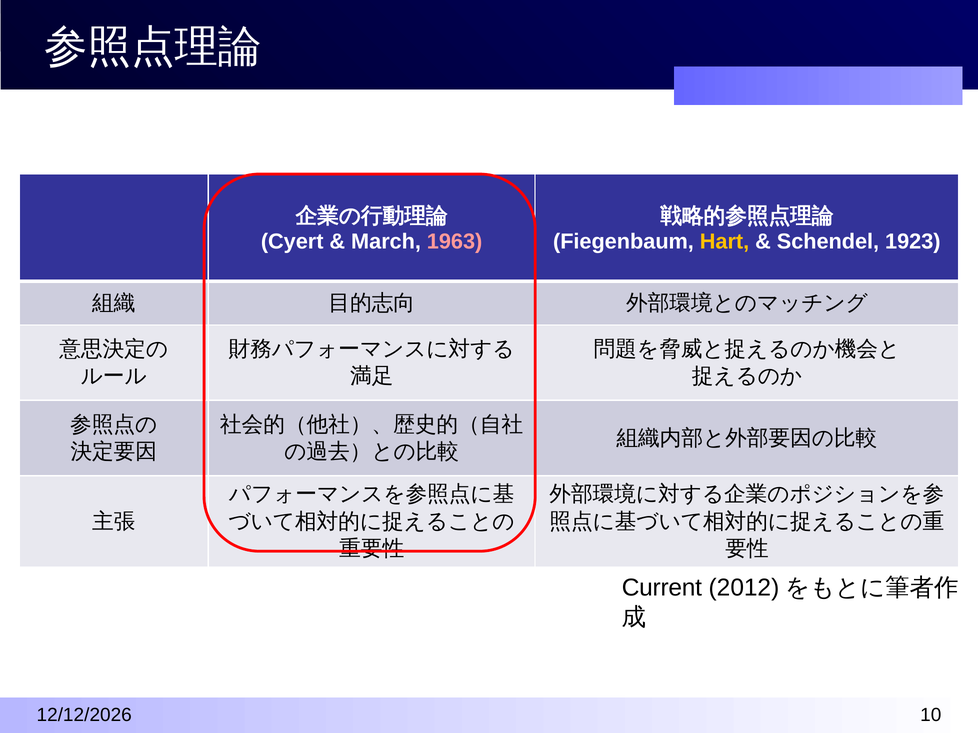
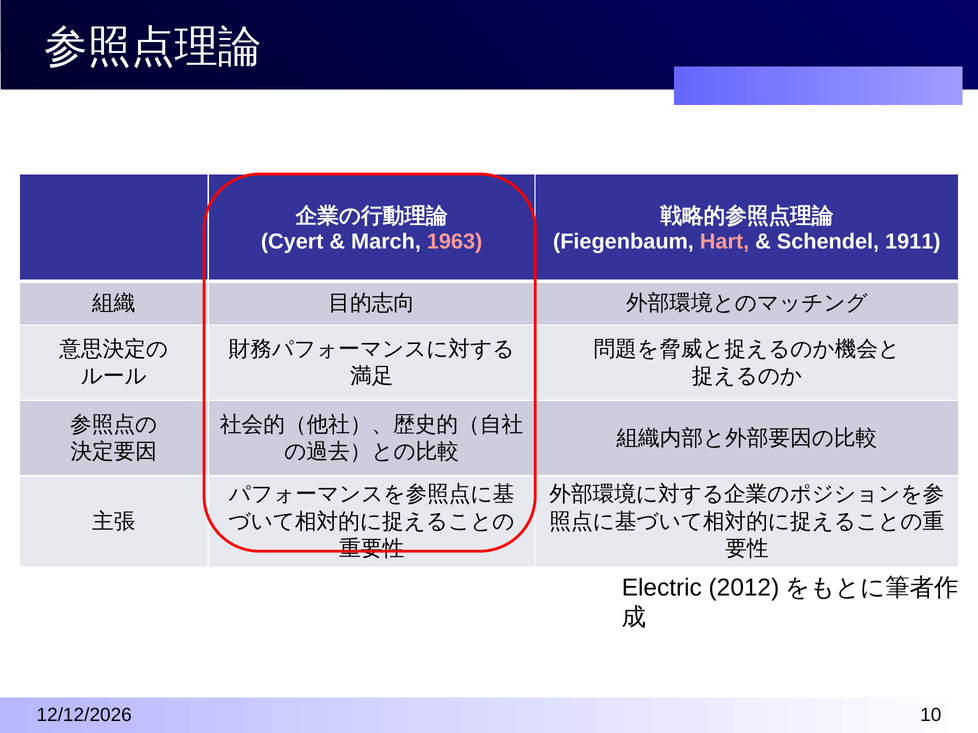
Hart colour: yellow -> pink (725, 242)
1923: 1923 -> 1911 (913, 242)
Current: Current -> Electric (662, 588)
